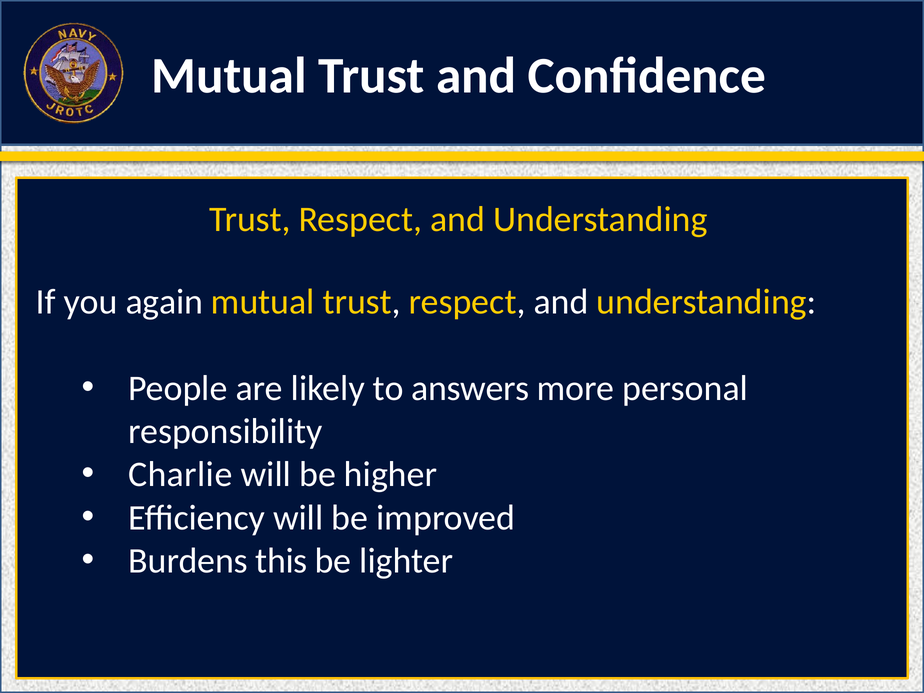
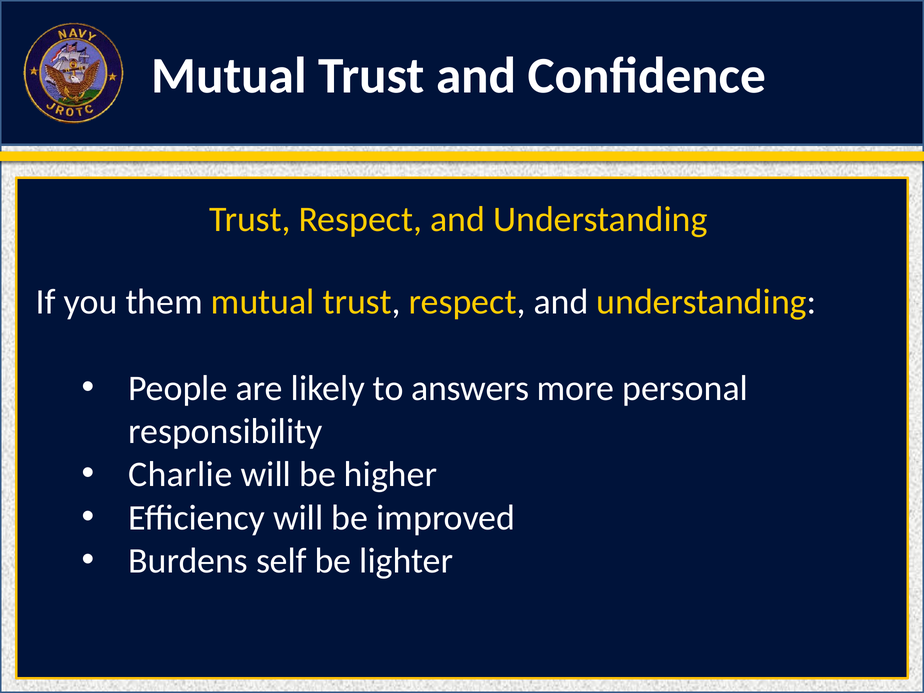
again: again -> them (164, 302)
this: this -> self (281, 561)
